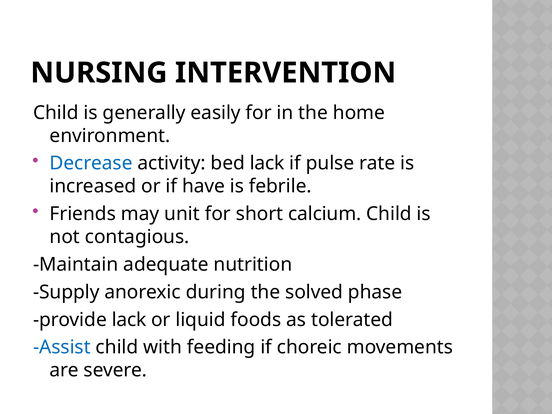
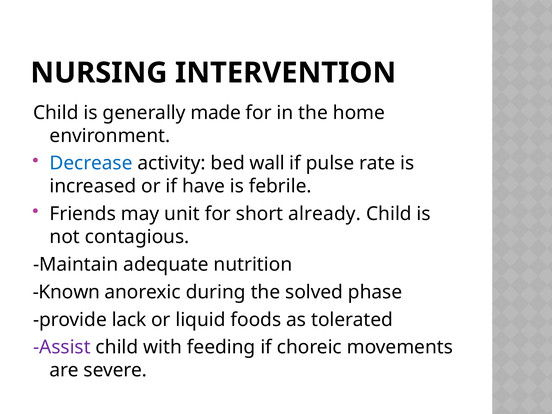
easily: easily -> made (216, 113)
bed lack: lack -> wall (267, 163)
calcium: calcium -> already (325, 214)
Supply: Supply -> Known (66, 292)
Assist colour: blue -> purple (62, 347)
